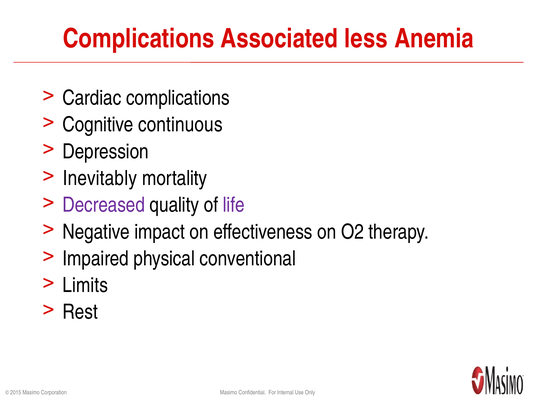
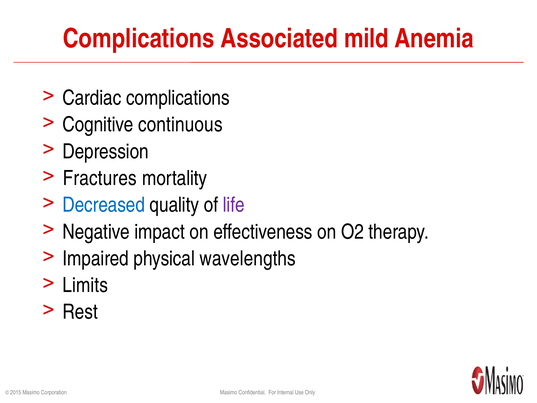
less: less -> mild (366, 39)
Inevitably: Inevitably -> Fractures (100, 178)
Decreased colour: purple -> blue (104, 205)
conventional: conventional -> wavelengths (248, 258)
